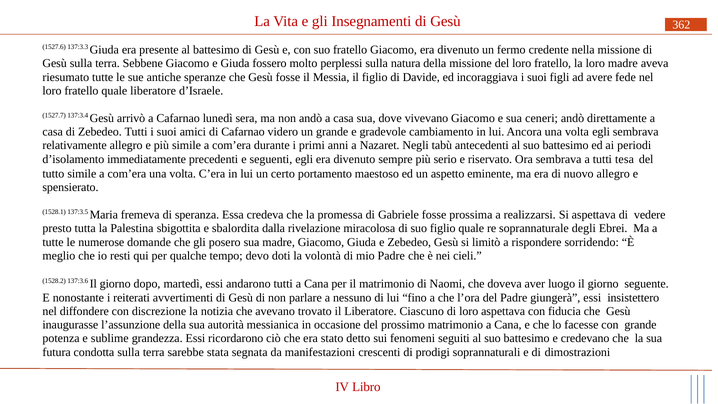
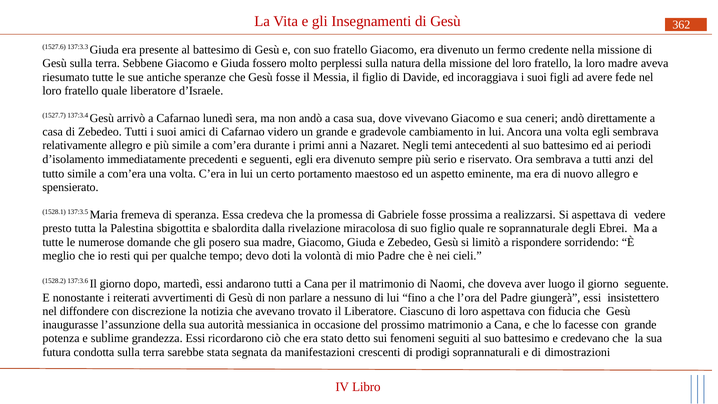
tabù: tabù -> temi (442, 146)
tesa: tesa -> anzi (625, 159)
